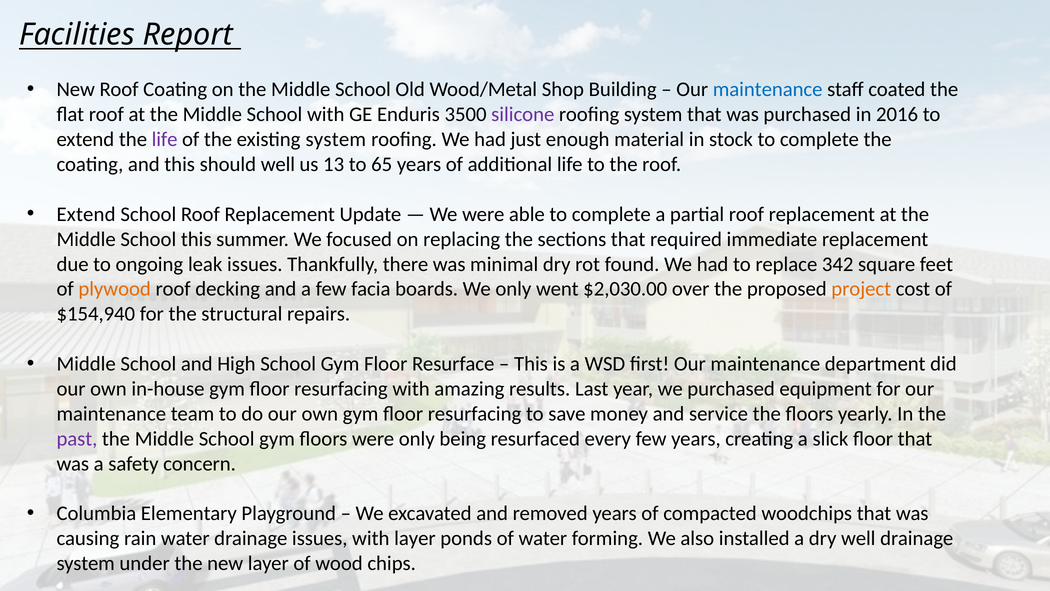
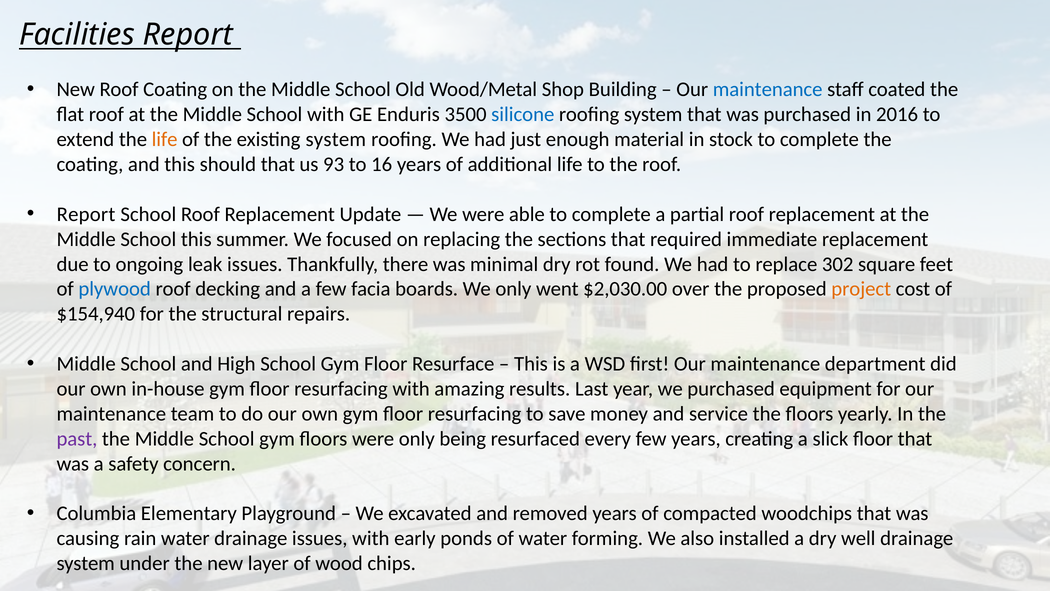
silicone colour: purple -> blue (523, 114)
life colour: purple -> orange (165, 139)
should well: well -> that (278, 164)
13: 13 -> 93 (334, 164)
65: 65 -> 16 (382, 164)
Extend: Extend -> Report (86, 214)
342: 342 -> 302 (838, 264)
plywood colour: orange -> blue (115, 289)
with layer: layer -> early (415, 538)
